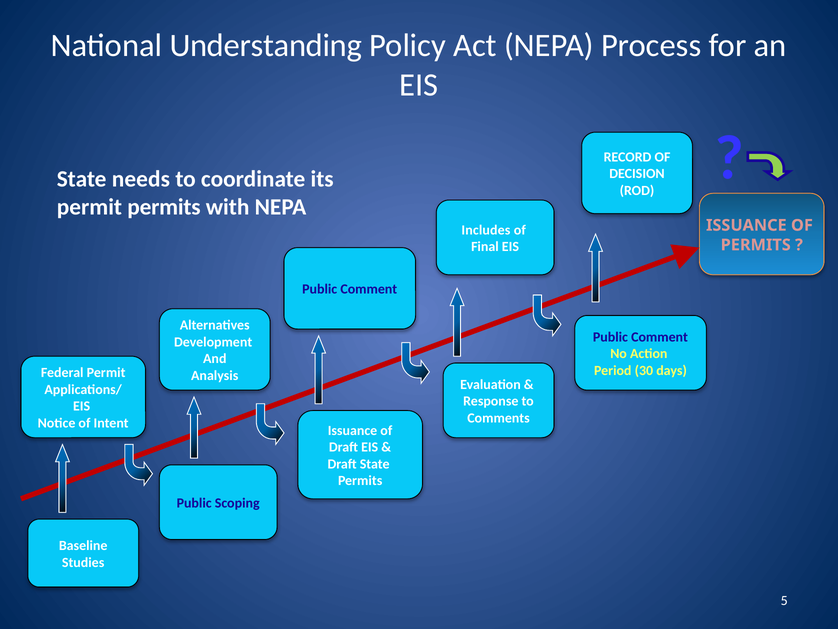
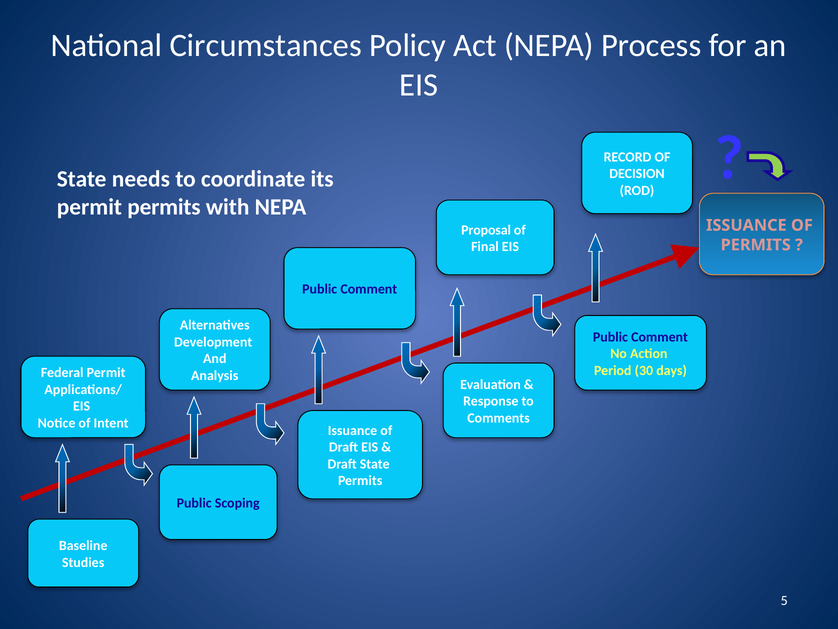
Understanding: Understanding -> Circumstances (266, 46)
Includes: Includes -> Proposal (486, 230)
